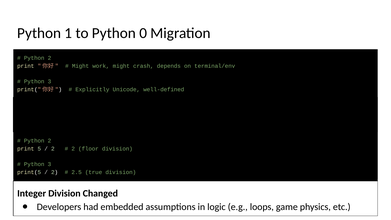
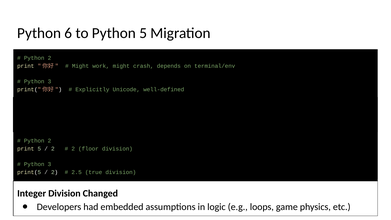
1: 1 -> 6 (68, 33)
Python 0: 0 -> 5 (143, 33)
